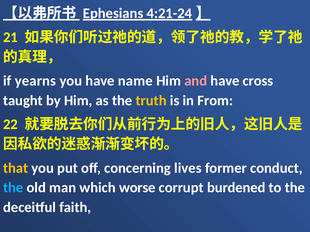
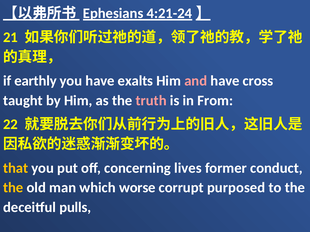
yearns: yearns -> earthly (36, 81)
name: name -> exalts (135, 81)
truth colour: yellow -> pink (151, 101)
the colour: light blue -> yellow (13, 188)
burdened: burdened -> purposed (236, 188)
faith: faith -> pulls (75, 208)
